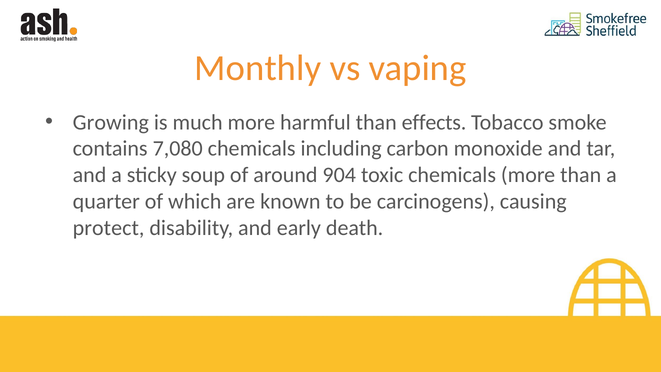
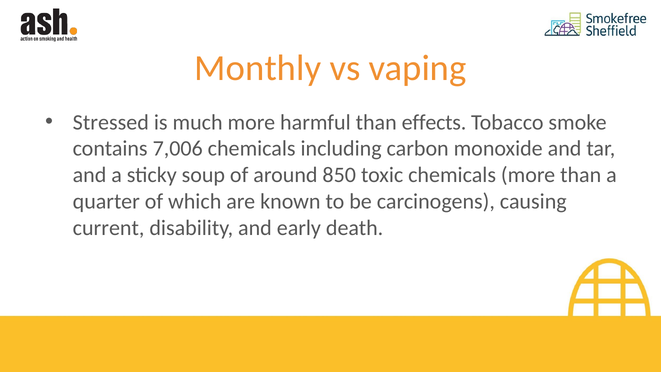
Growing: Growing -> Stressed (111, 122)
7,080: 7,080 -> 7,006 (178, 149)
904: 904 -> 850 (339, 175)
protect: protect -> current (109, 228)
